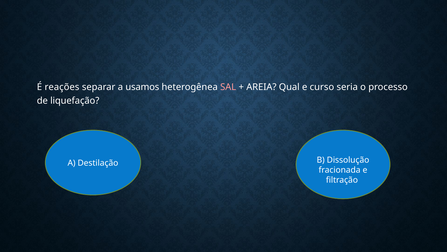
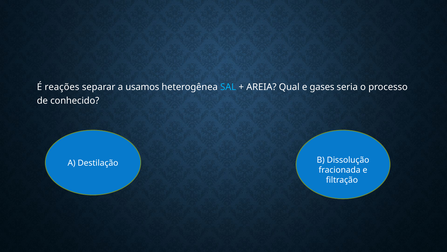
SAL colour: pink -> light blue (228, 87)
curso: curso -> gases (322, 87)
liquefação: liquefação -> conhecido (75, 100)
